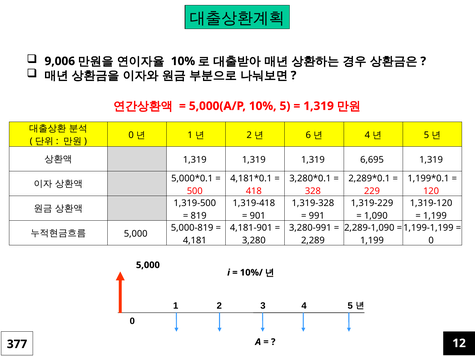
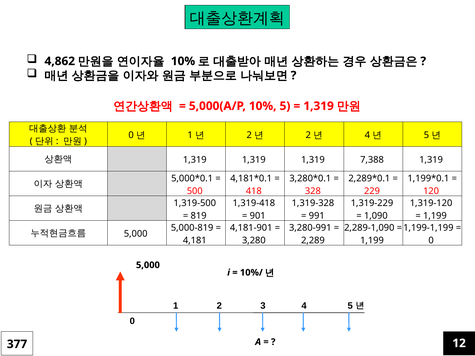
9,006: 9,006 -> 4,862 (60, 61)
6: 6 -> 2 (308, 135)
6,695: 6,695 -> 7,388 (372, 160)
